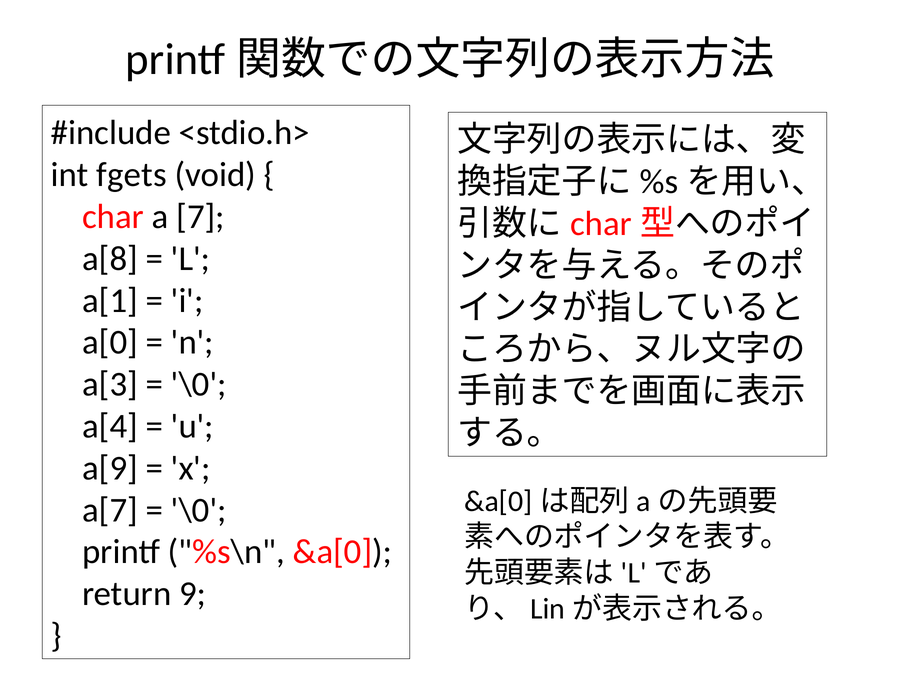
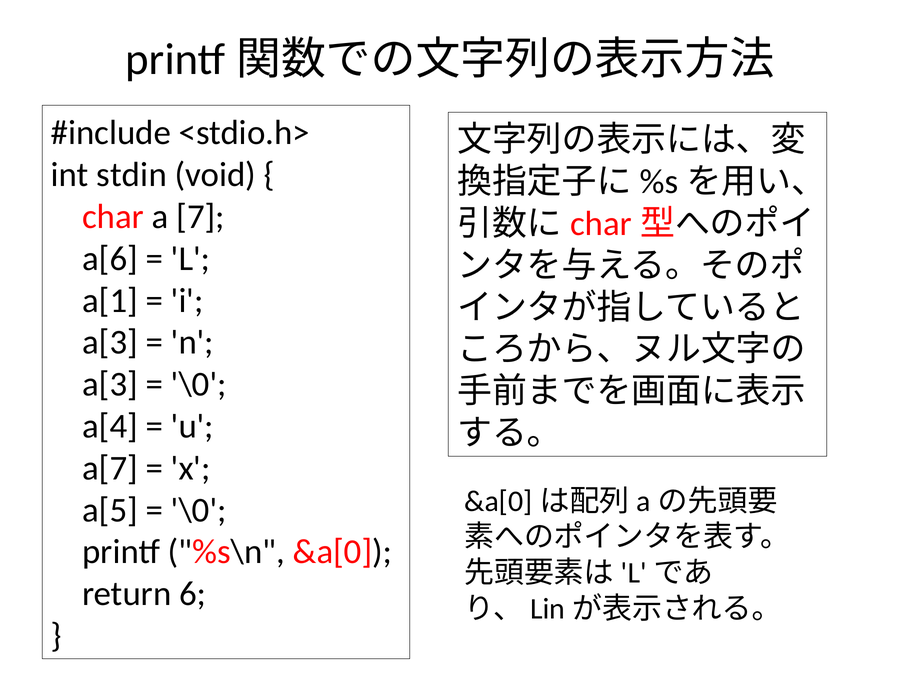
fgets: fgets -> stdin (132, 175)
a[8: a[8 -> a[6 (110, 259)
a[0: a[0 -> a[3 (110, 342)
a[9: a[9 -> a[7 (110, 468)
a[7: a[7 -> a[5 (110, 510)
9: 9 -> 6 (193, 594)
